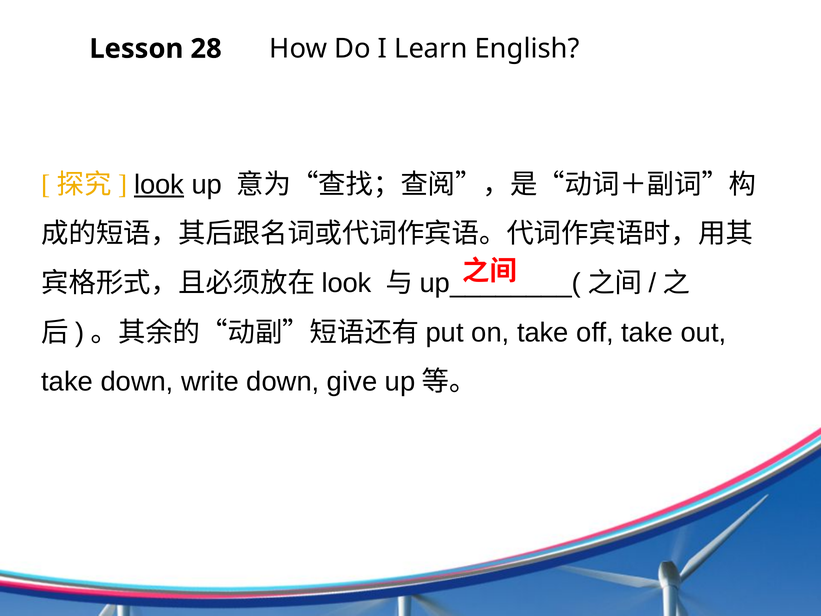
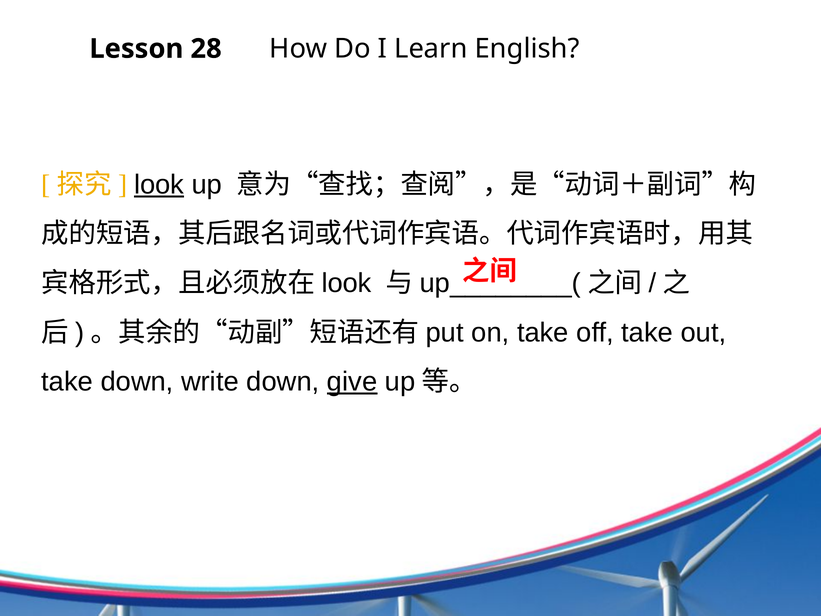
give underline: none -> present (352, 382)
